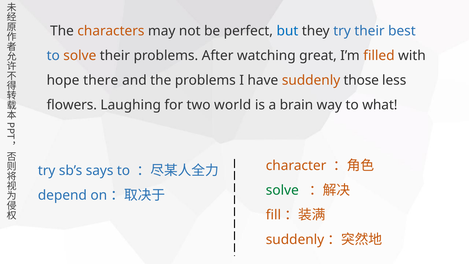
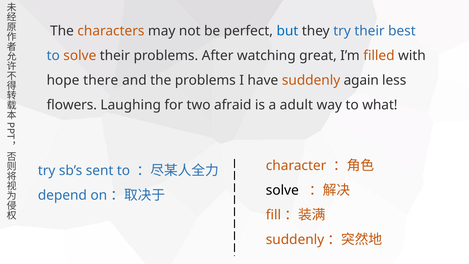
those: those -> again (361, 80)
world: world -> afraid (233, 105)
brain: brain -> adult (296, 105)
says: says -> sent (100, 171)
solve colour: green -> black (282, 190)
